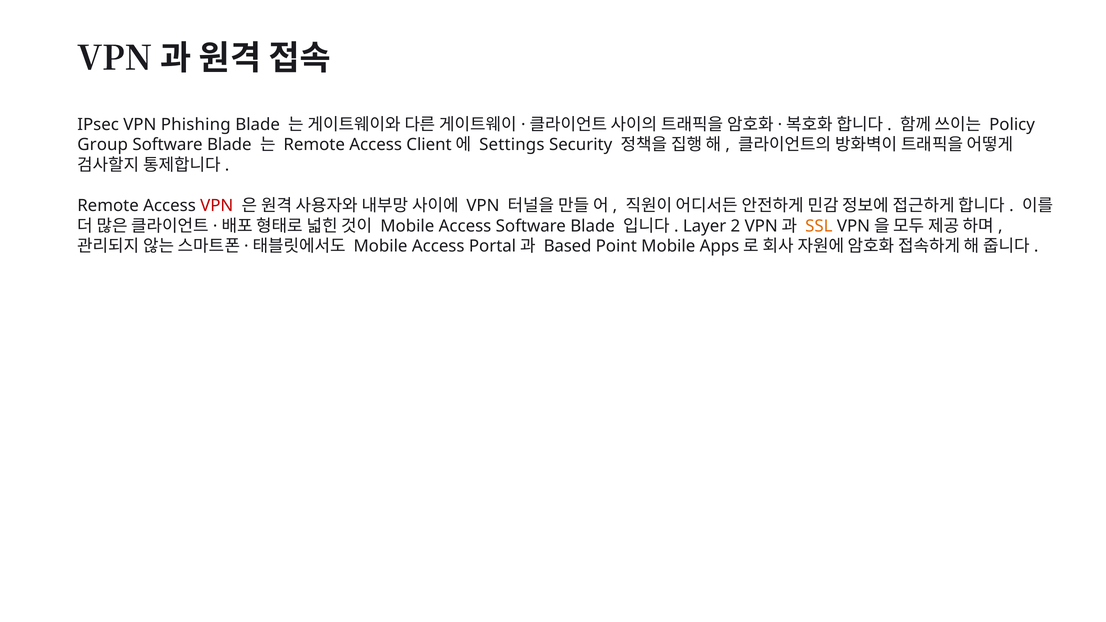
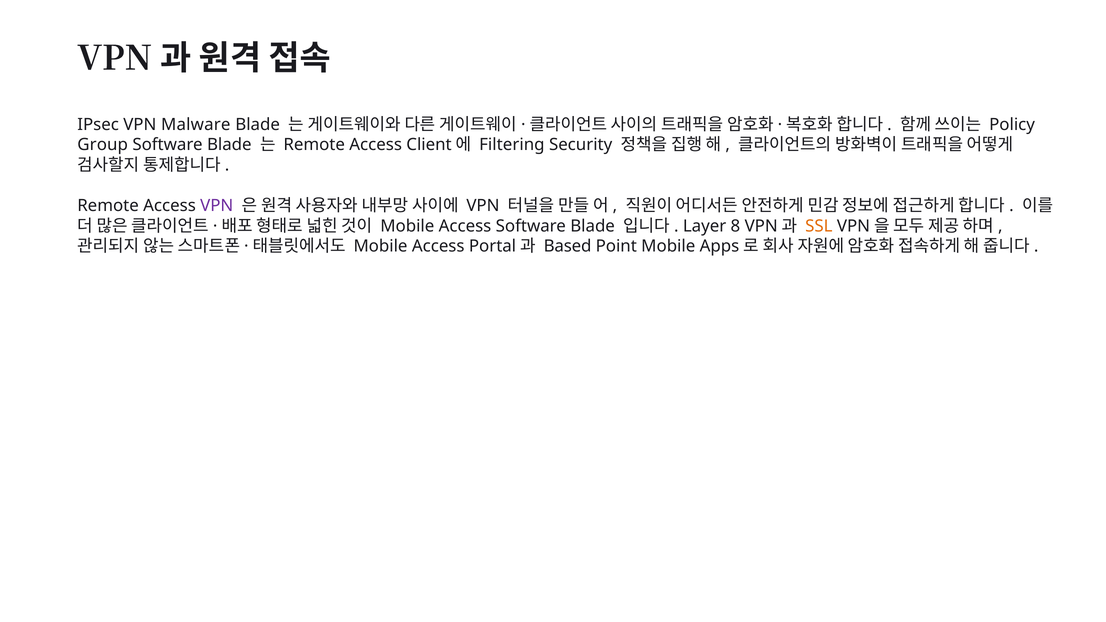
Phishing: Phishing -> Malware (196, 125)
Settings: Settings -> Filtering (512, 145)
VPN colour: red -> purple (217, 206)
2: 2 -> 8 (735, 226)
